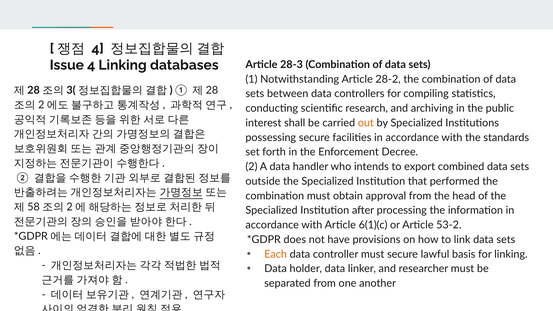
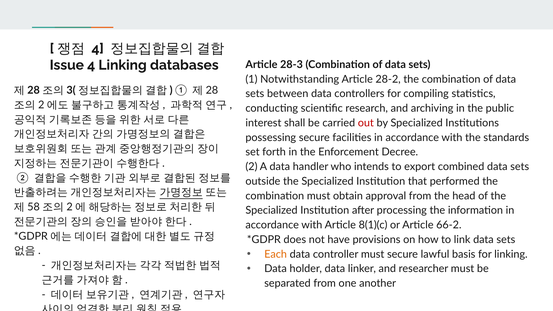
out colour: orange -> red (366, 123)
6(1)(c: 6(1)(c -> 8(1)(c (373, 225)
53-2: 53-2 -> 66-2 (449, 225)
